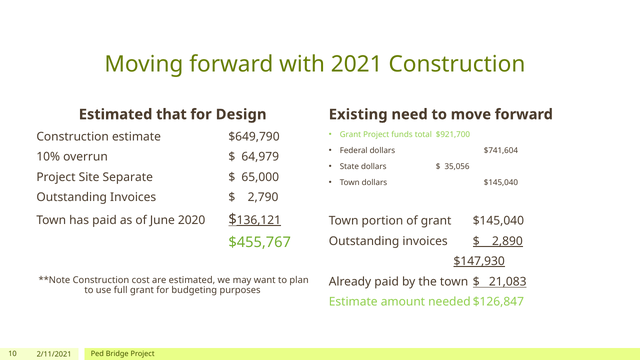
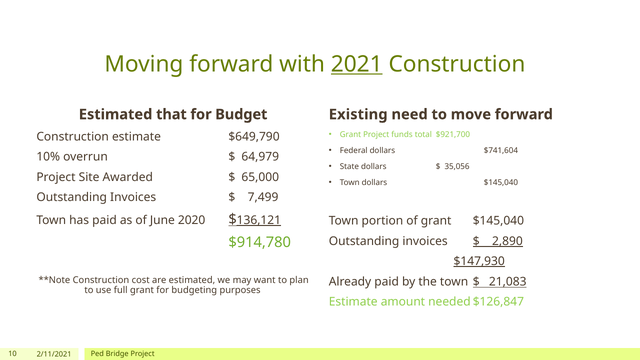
2021 underline: none -> present (357, 64)
Design: Design -> Budget (241, 114)
Separate: Separate -> Awarded (128, 177)
2,790: 2,790 -> 7,499 (263, 197)
$455,767: $455,767 -> $914,780 (260, 242)
